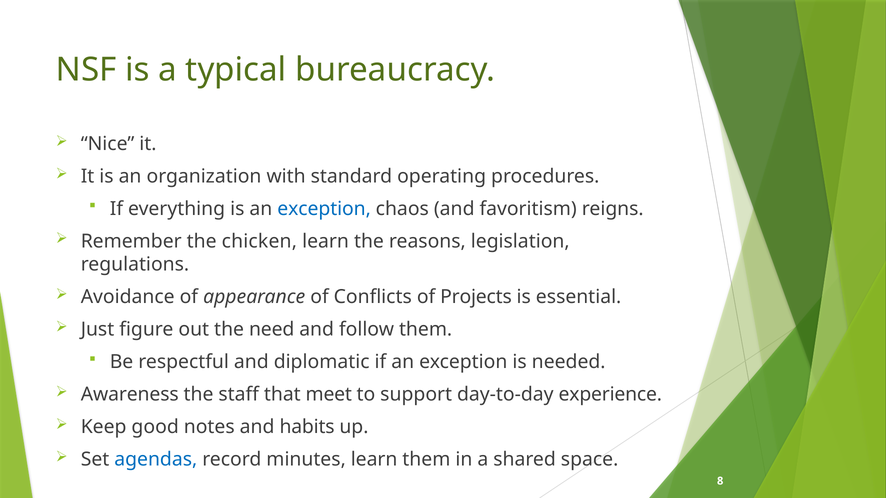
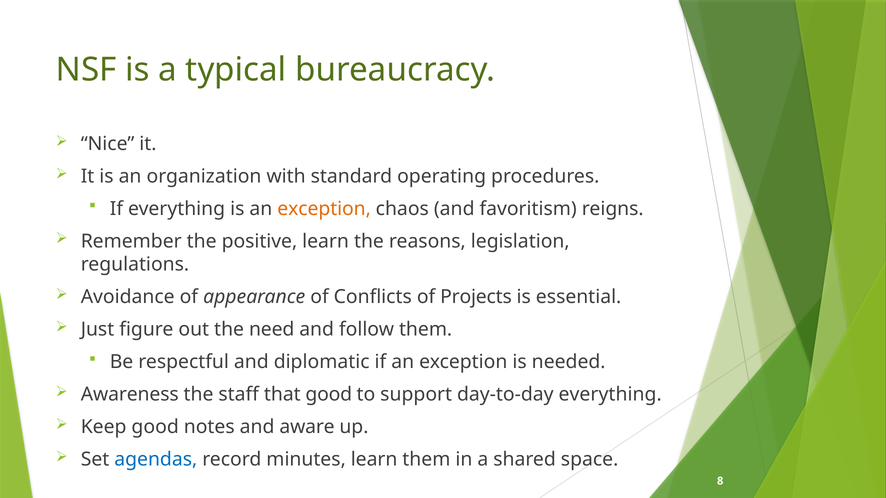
exception colour: blue -> orange (324, 209)
chicken: chicken -> positive (259, 241)
that meet: meet -> good (329, 395)
day-to-day experience: experience -> everything (610, 395)
habits: habits -> aware (307, 427)
